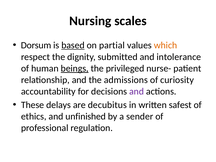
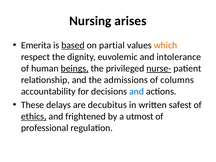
scales: scales -> arises (130, 21)
Dorsum: Dorsum -> Emerita (36, 45)
submitted: submitted -> euvolemic (118, 57)
nurse- underline: none -> present (159, 68)
curiosity: curiosity -> columns (177, 80)
and colour: purple -> blue (137, 91)
ethics underline: none -> present (34, 116)
unfinished: unfinished -> frightened (86, 116)
sender: sender -> utmost (140, 116)
